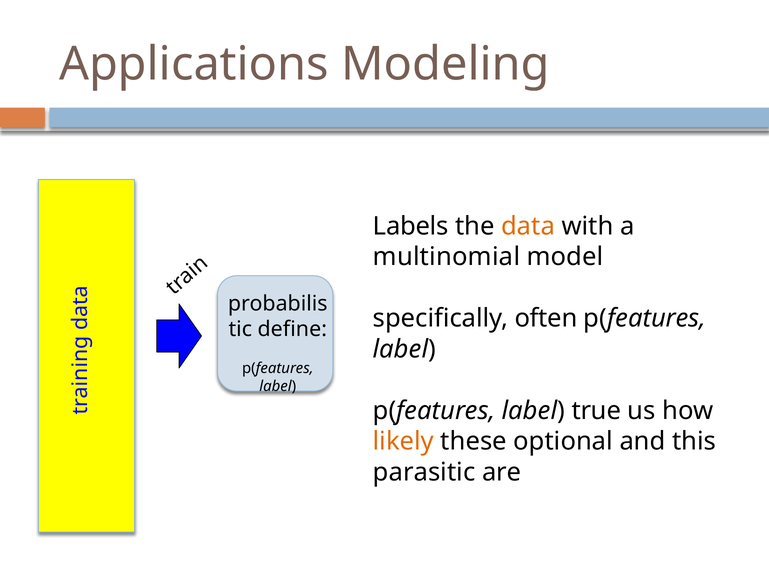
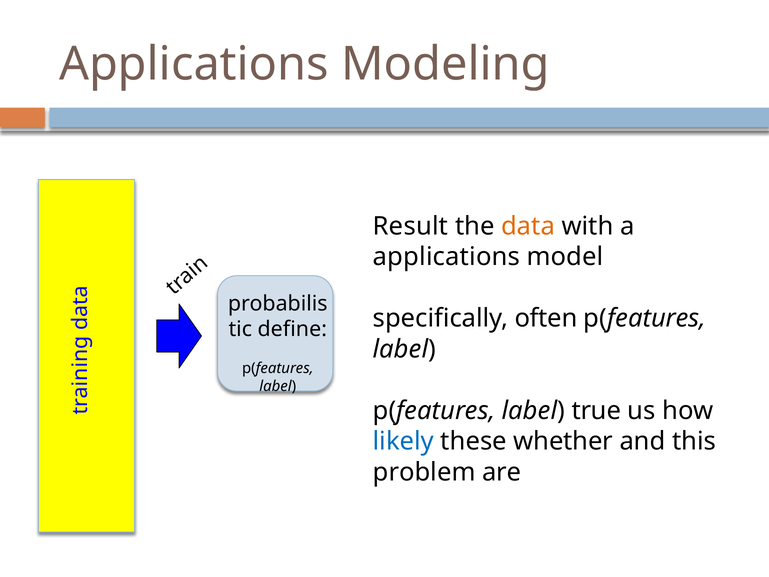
Labels: Labels -> Result (411, 226)
multinomial: multinomial -> applications (446, 257)
likely colour: orange -> blue (403, 441)
optional: optional -> whether (563, 441)
parasitic: parasitic -> problem (424, 472)
